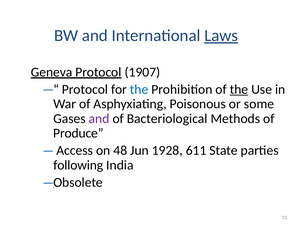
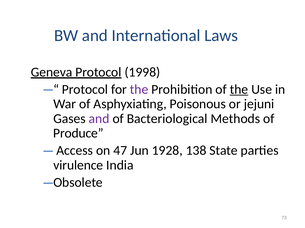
Laws underline: present -> none (221, 36)
1907: 1907 -> 1998 (142, 72)
the colour: blue -> purple (139, 90)
some: some -> jejuni (259, 104)
48: 48 -> 47 (120, 151)
611: 611 -> 138 (196, 151)
following: following -> virulence (78, 166)
